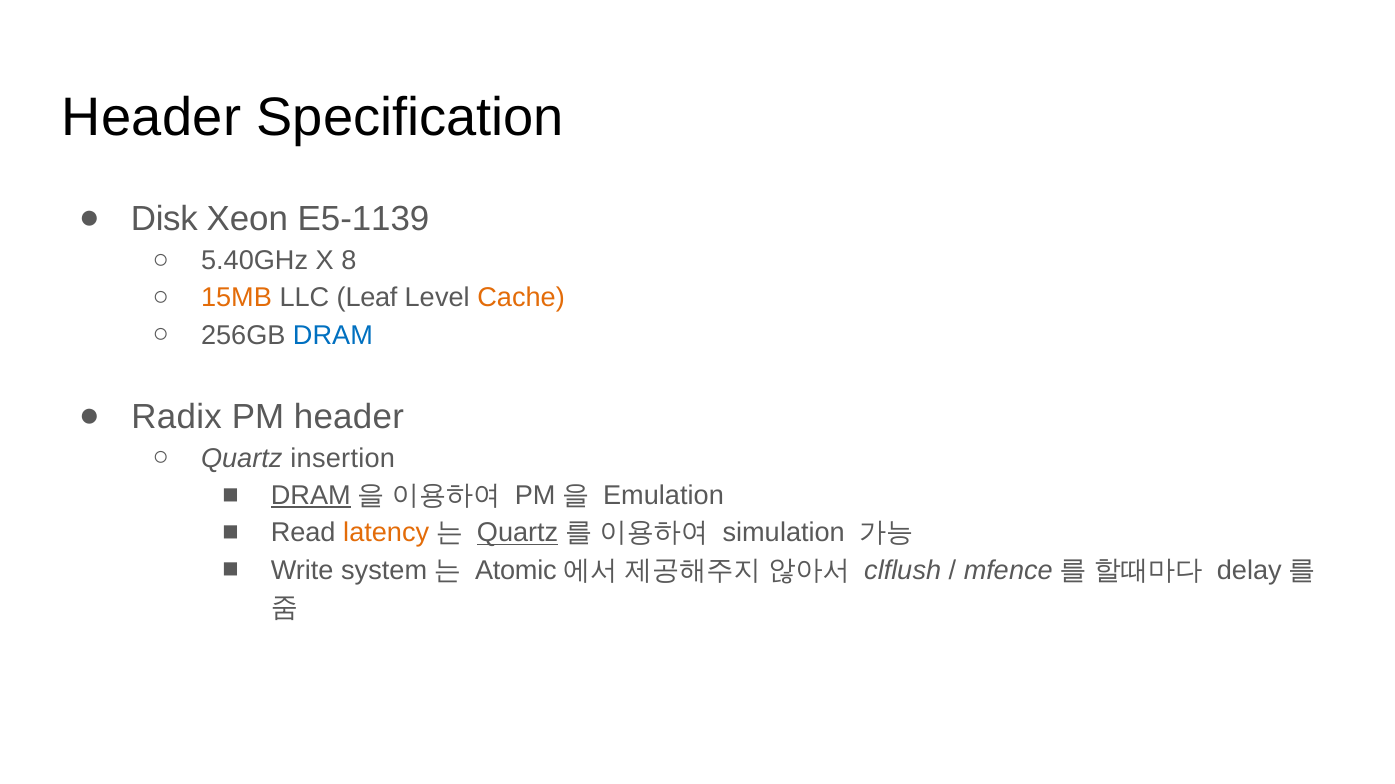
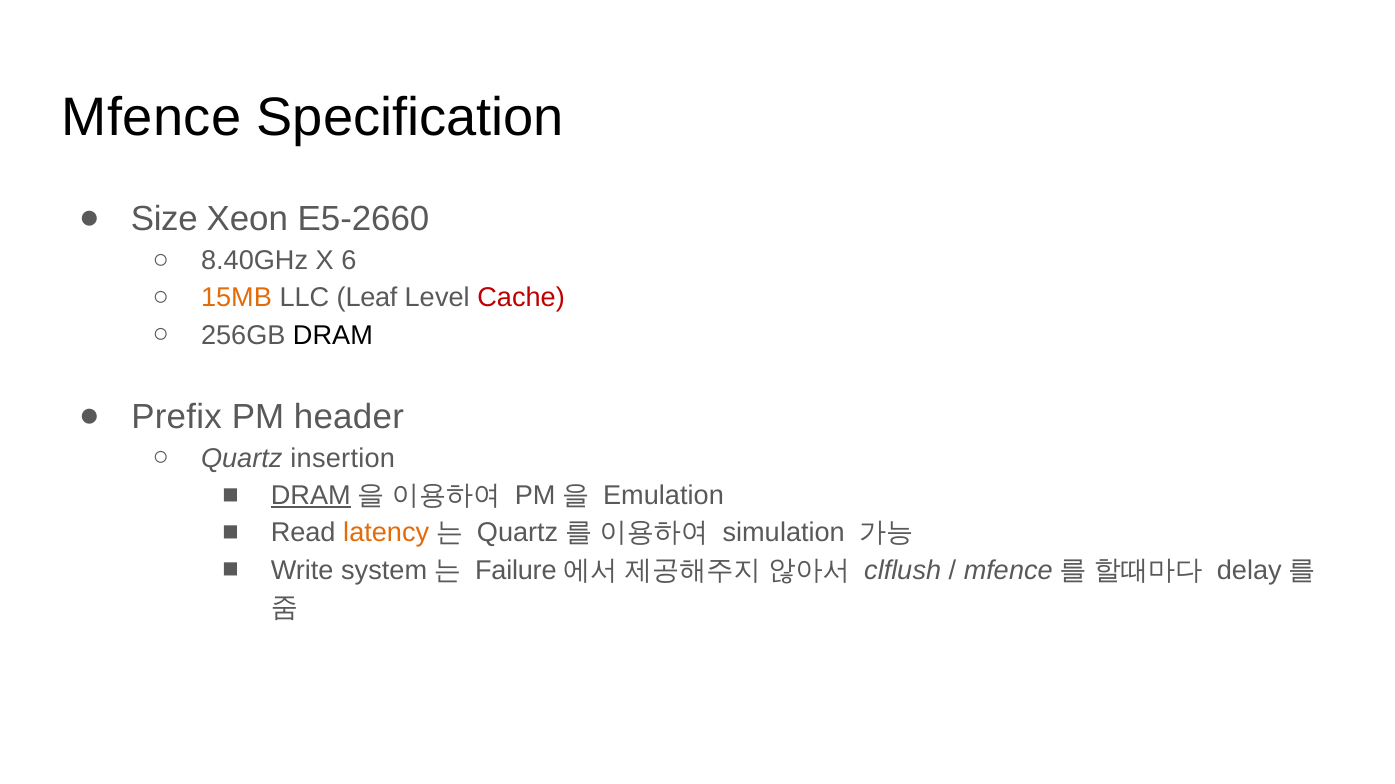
Header: Header -> Mfence (152, 118)
Disk: Disk -> Size (164, 219)
E5-1139: E5-1139 -> E5-2660 (364, 219)
5.40GHz: 5.40GHz -> 8.40GHz (255, 261)
8: 8 -> 6 (349, 261)
Cache colour: orange -> red (521, 298)
DRAM colour: blue -> black (333, 336)
Radix: Radix -> Prefix (177, 417)
Quartz underline: present -> none (518, 533)
Atomic: Atomic -> Failure (516, 571)
